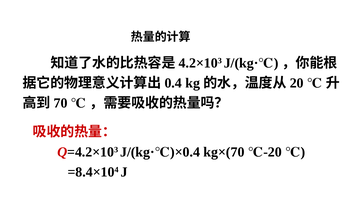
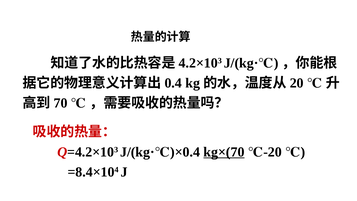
kg×(70 underline: none -> present (224, 152)
